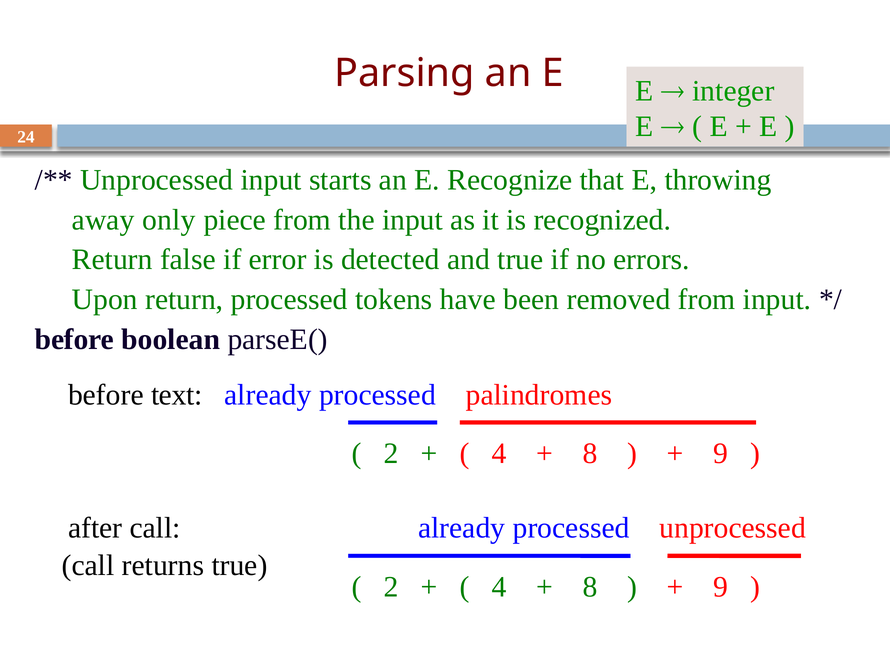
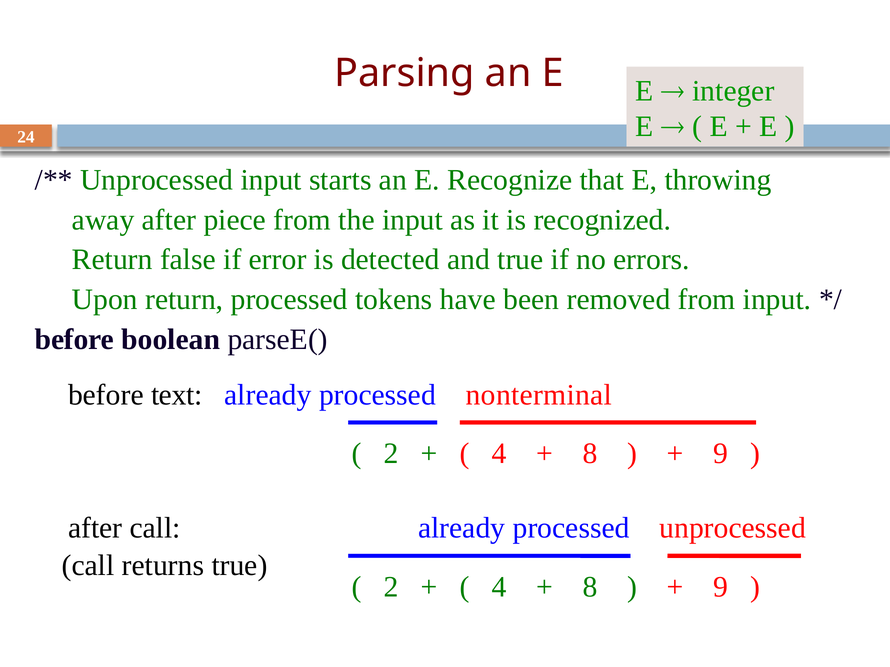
away only: only -> after (169, 220)
palindromes: palindromes -> nonterminal (539, 395)
